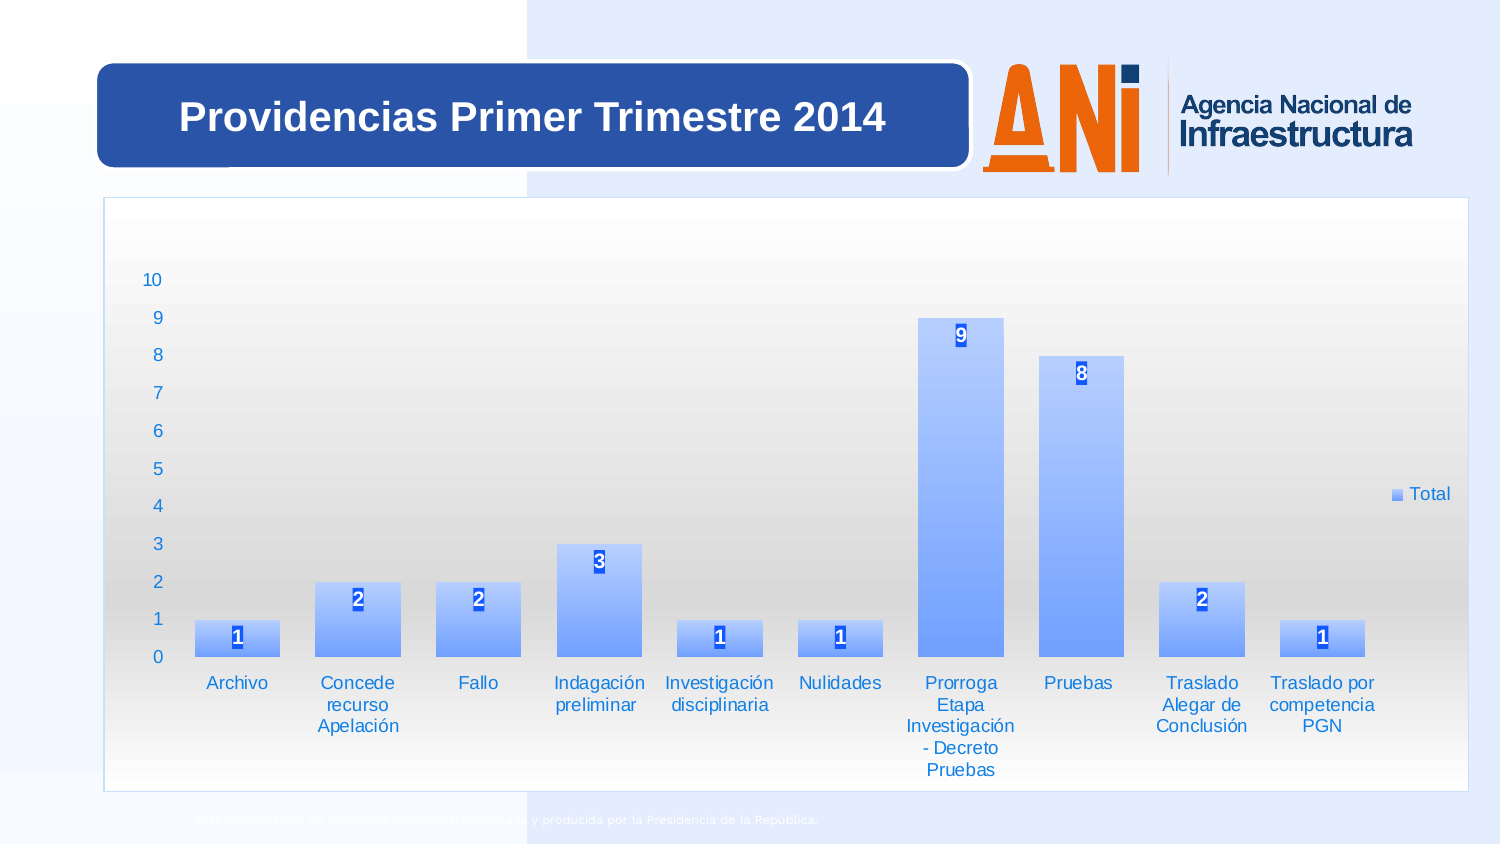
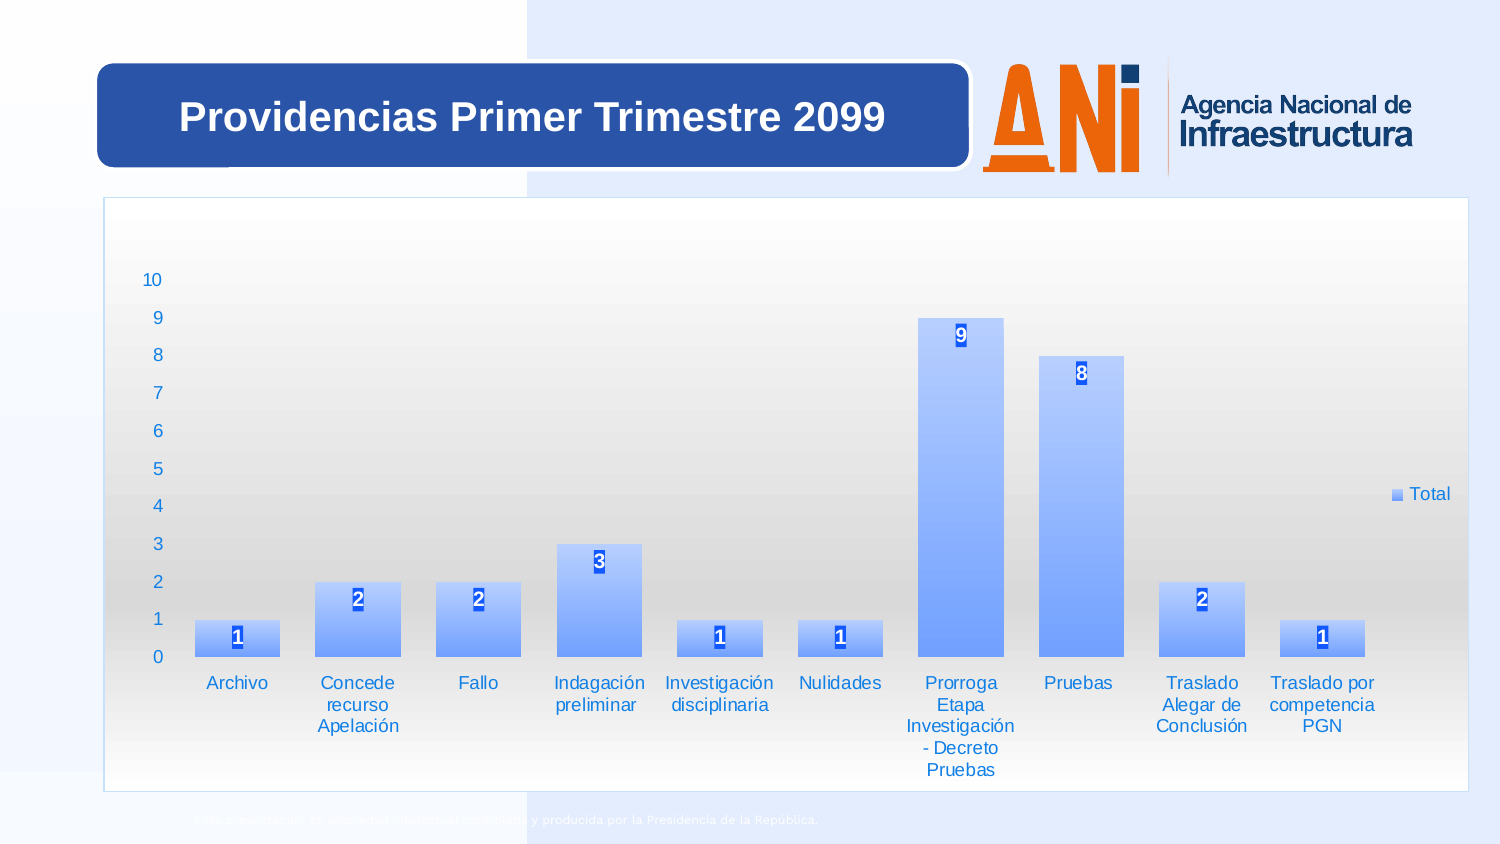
2014: 2014 -> 2099 (839, 118)
